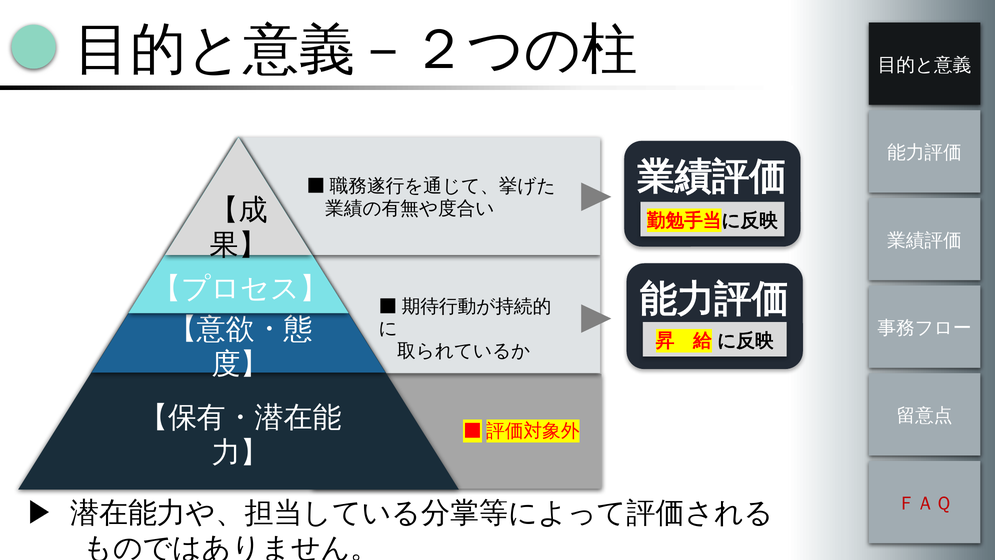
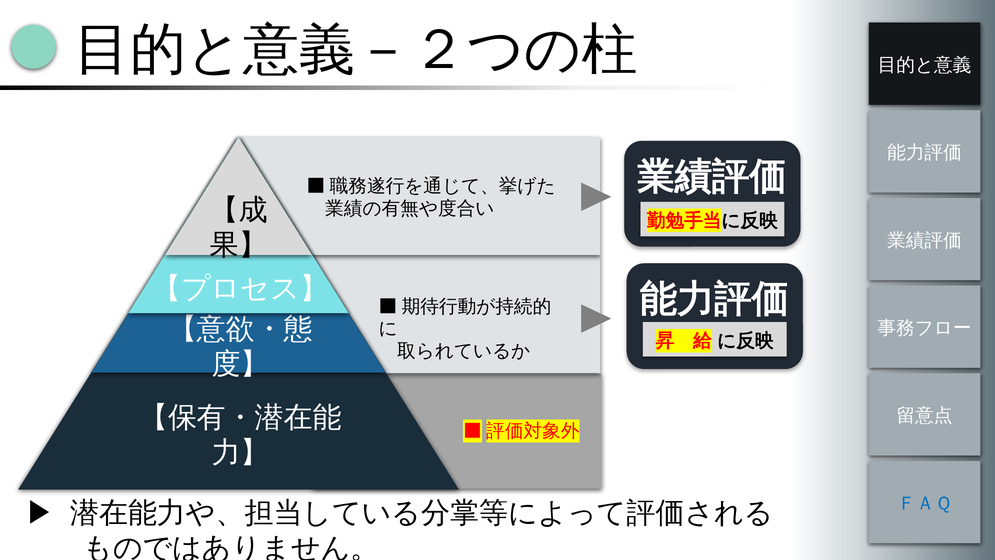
ＦＡＱ colour: red -> blue (925, 503)
